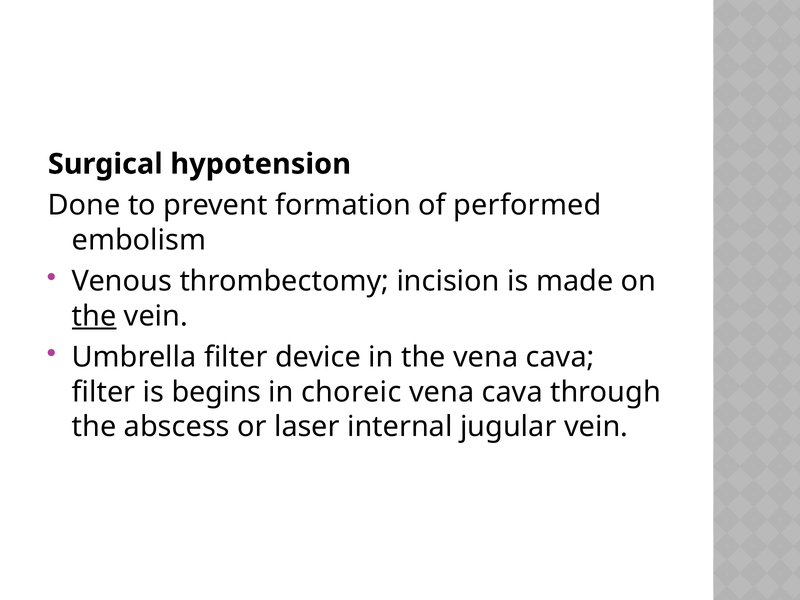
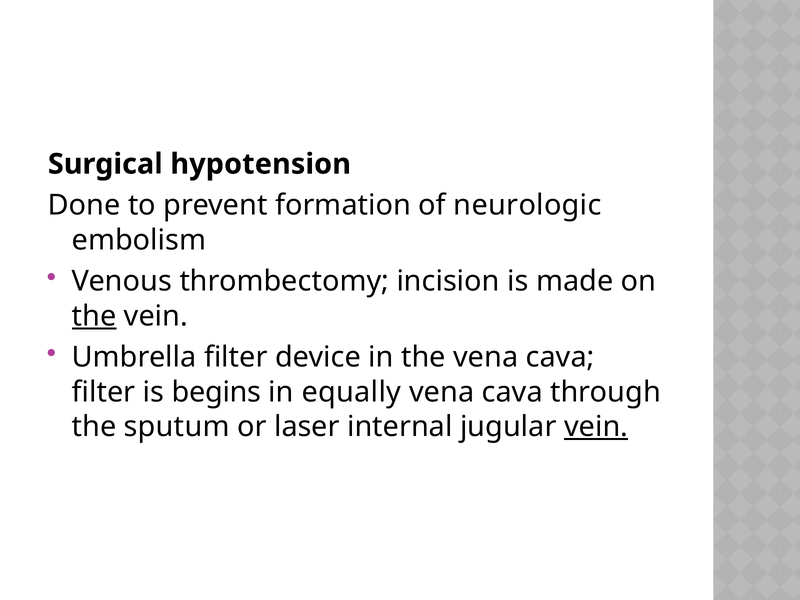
performed: performed -> neurologic (527, 205)
choreic: choreic -> equally (351, 392)
abscess: abscess -> sputum (177, 427)
vein underline: none -> present (596, 427)
